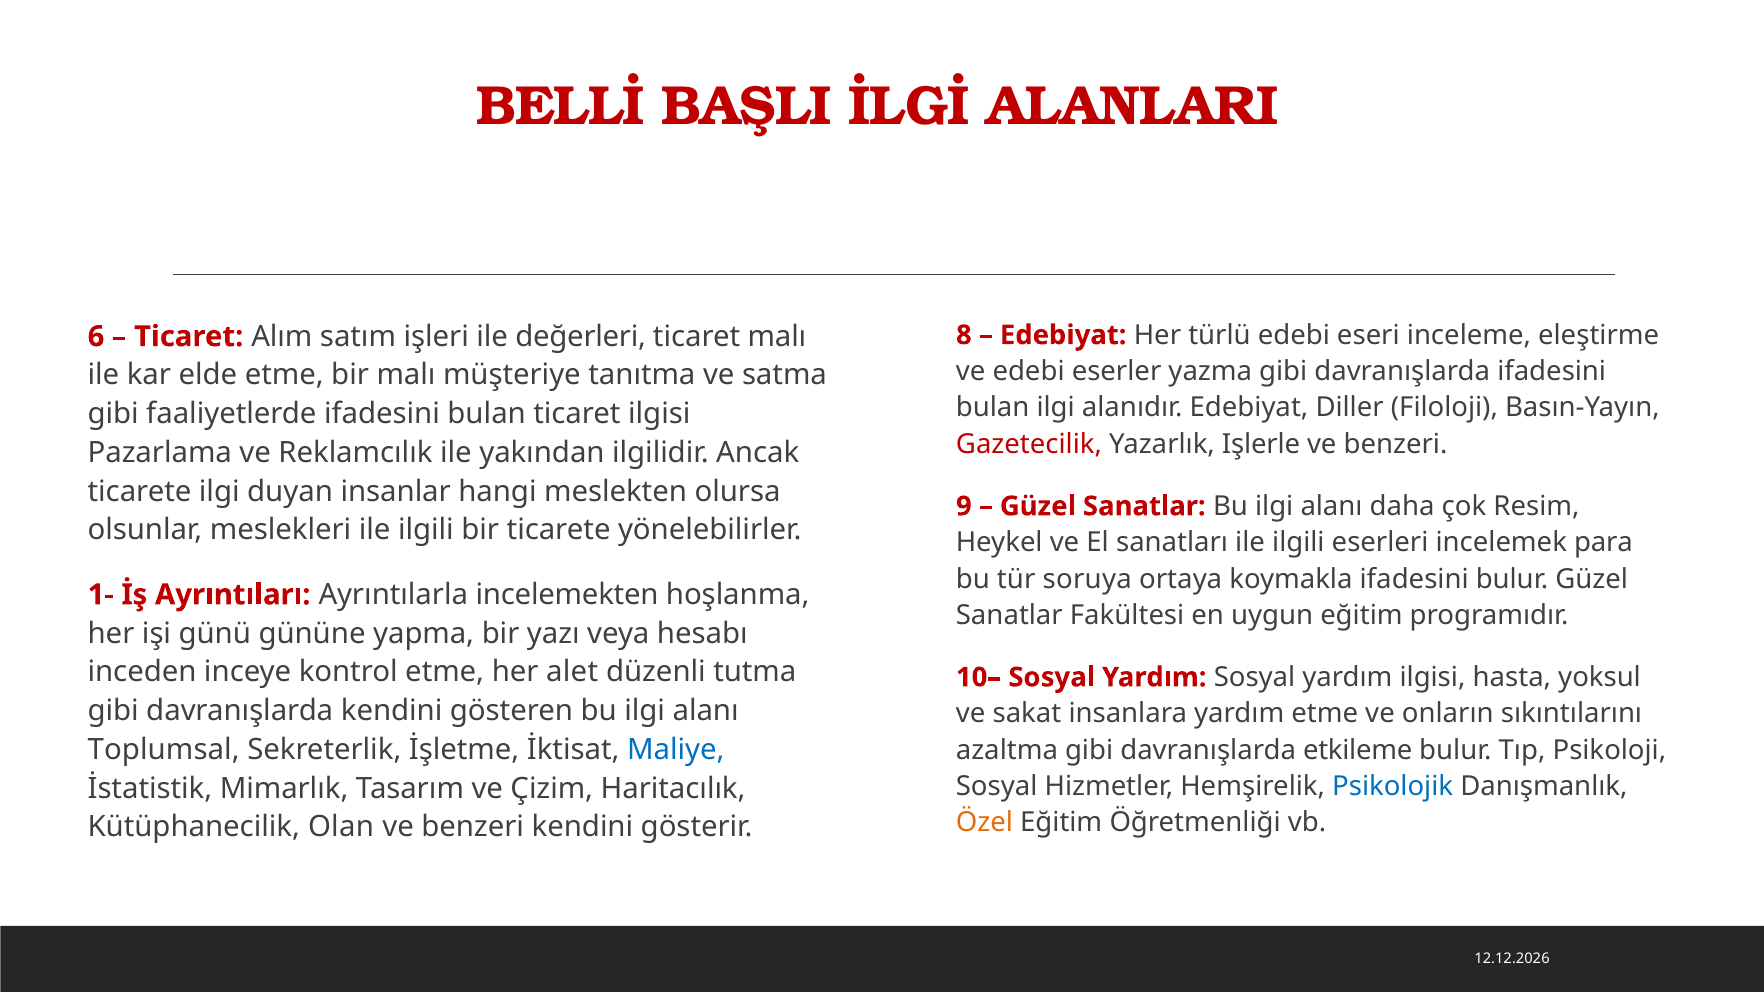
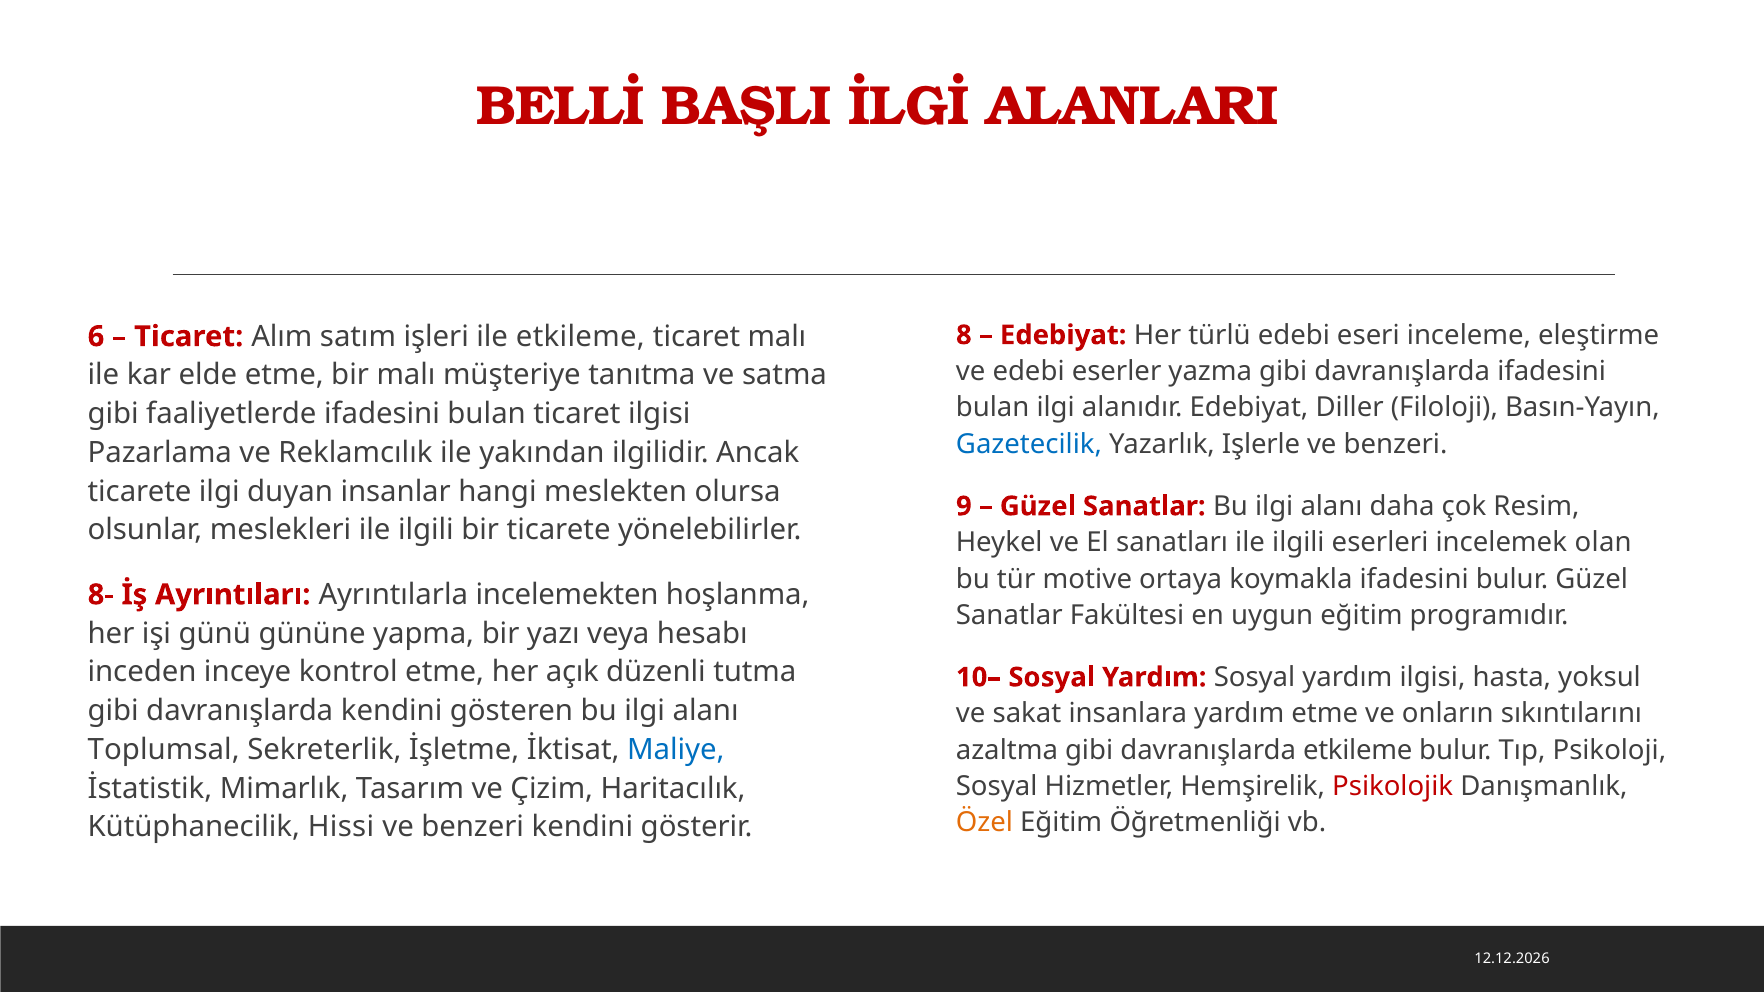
ile değerleri: değerleri -> etkileme (580, 337)
Gazetecilik colour: red -> blue (1029, 444)
para: para -> olan (1603, 543)
soruya: soruya -> motive (1087, 579)
1-: 1- -> 8- (101, 595)
alet: alet -> açık (572, 672)
Psikolojik colour: blue -> red (1393, 787)
Olan: Olan -> Hissi (341, 827)
